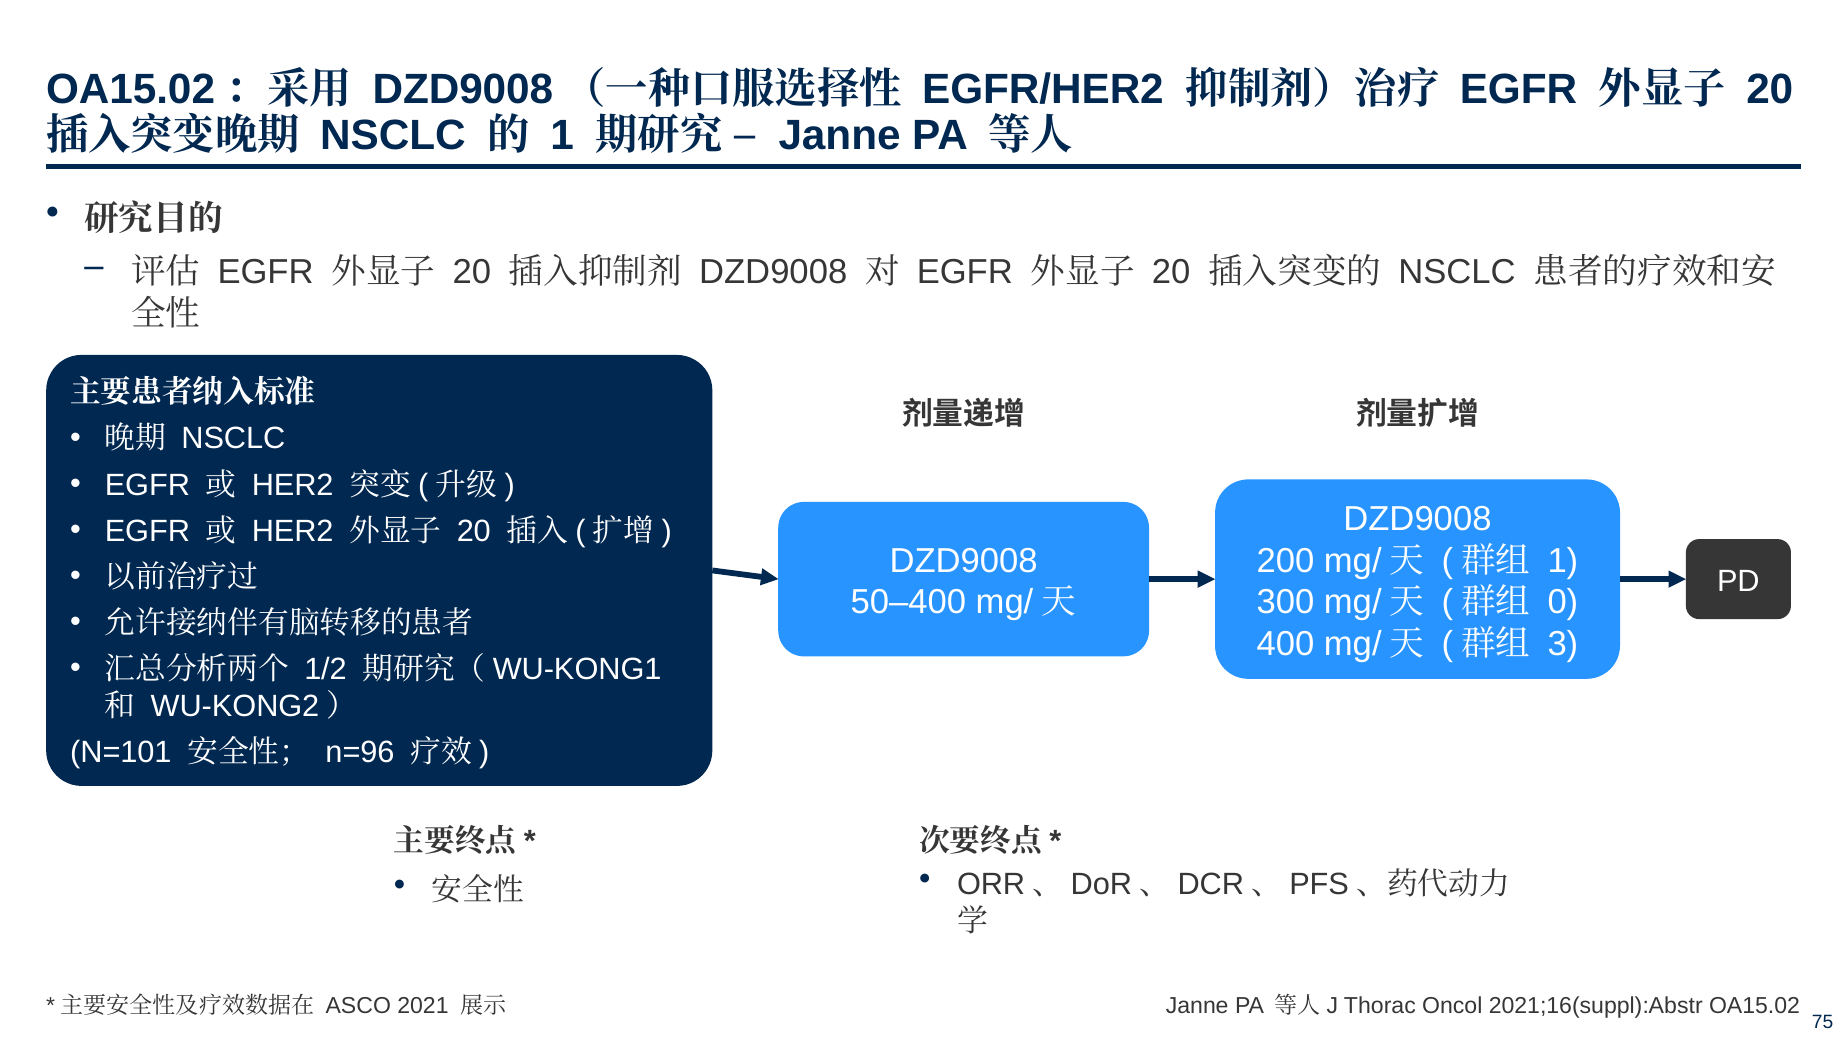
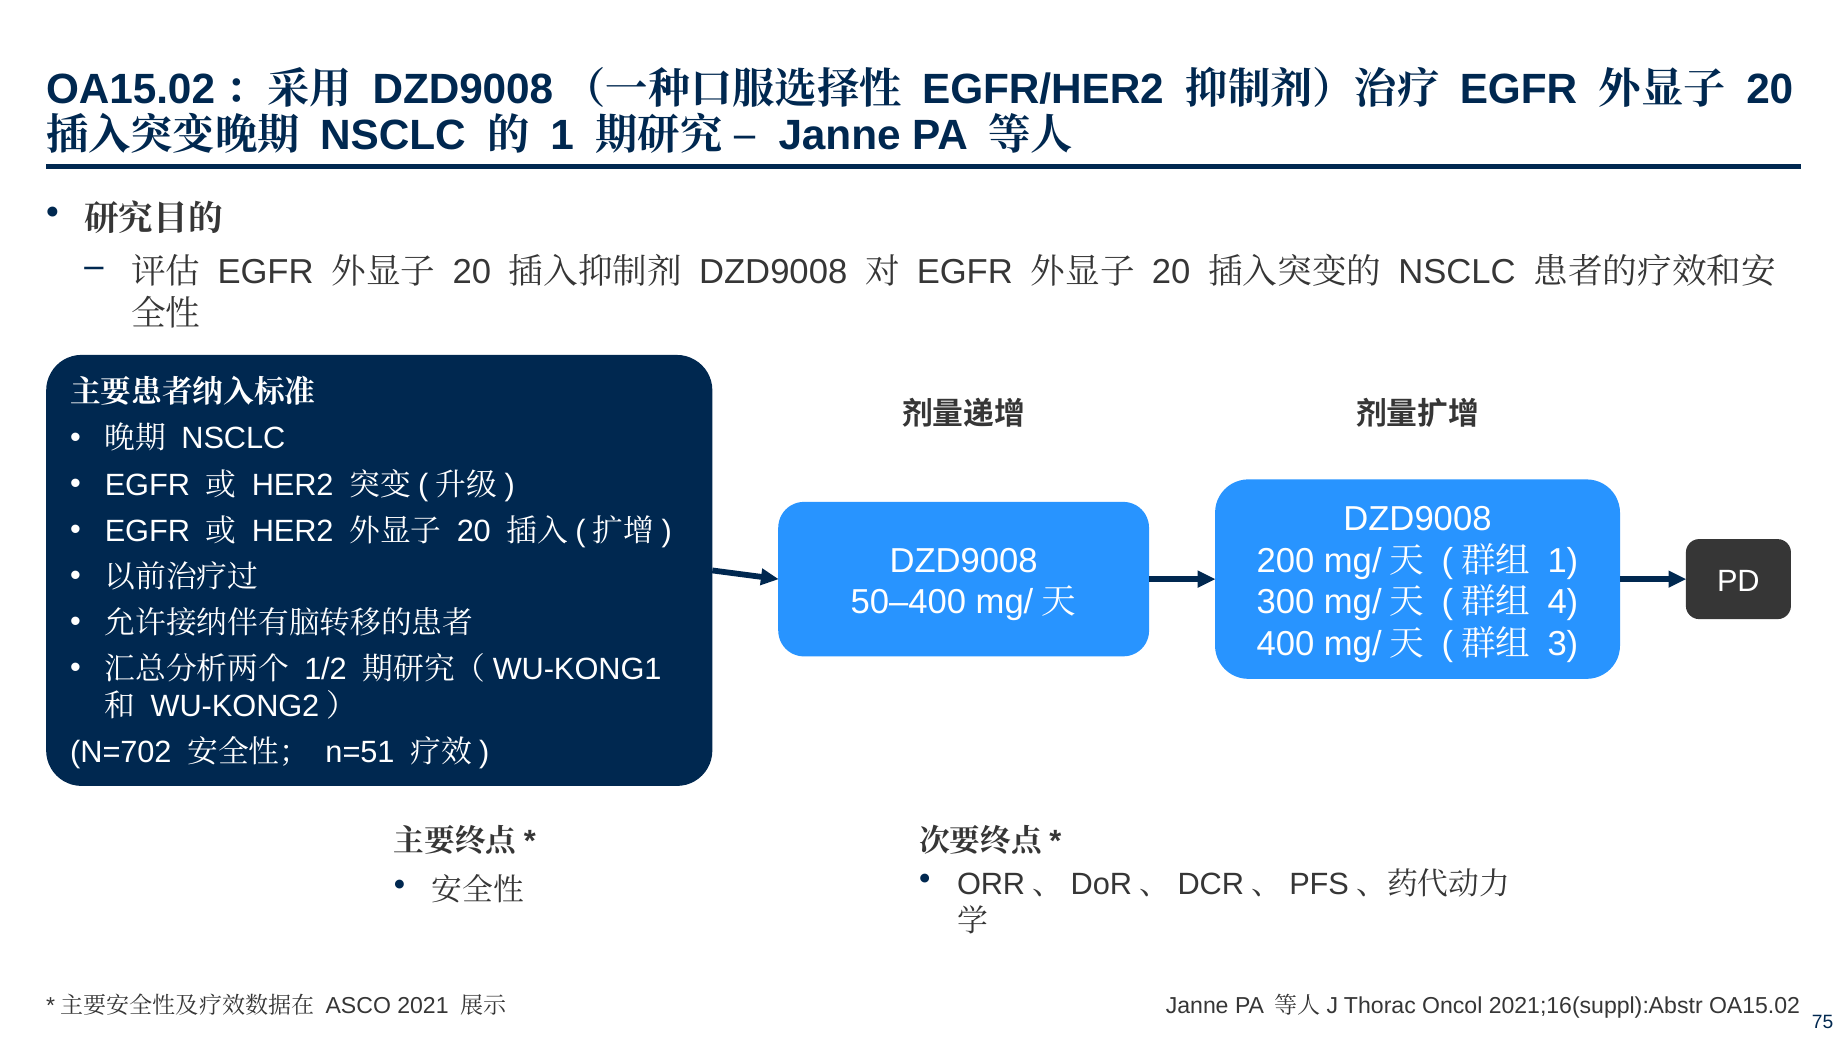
0: 0 -> 4 (1563, 602)
N=101: N=101 -> N=702 (121, 752)
n=96: n=96 -> n=51 (360, 752)
